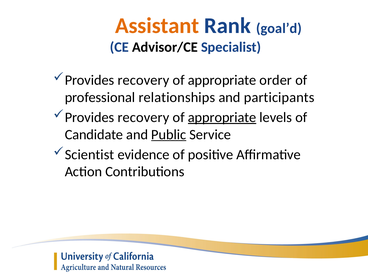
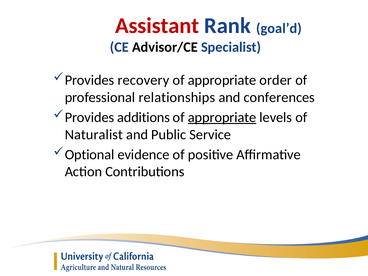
Assistant colour: orange -> red (157, 26)
participants: participants -> conferences (279, 97)
recovery: recovery -> additions (144, 117)
Candidate: Candidate -> Naturalist (94, 135)
Public underline: present -> none (169, 135)
Scientist: Scientist -> Optional (90, 155)
